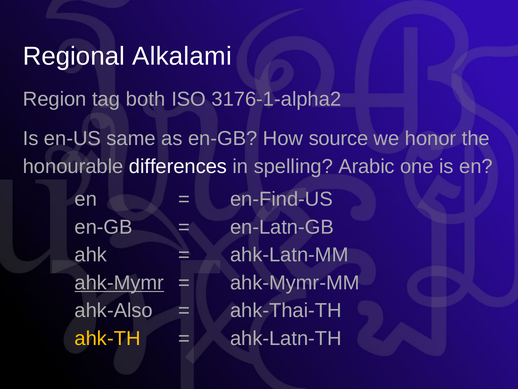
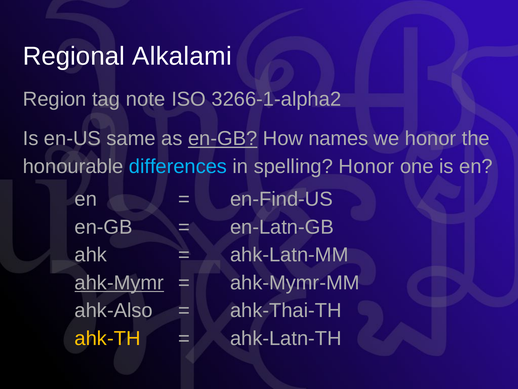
both: both -> note (146, 99)
3176-1-alpha2: 3176-1-alpha2 -> 3266-1-alpha2 (276, 99)
en-GB underline: none -> present (223, 138)
source: source -> names (338, 138)
differences colour: white -> light blue (178, 166)
spelling Arabic: Arabic -> Honor (366, 166)
